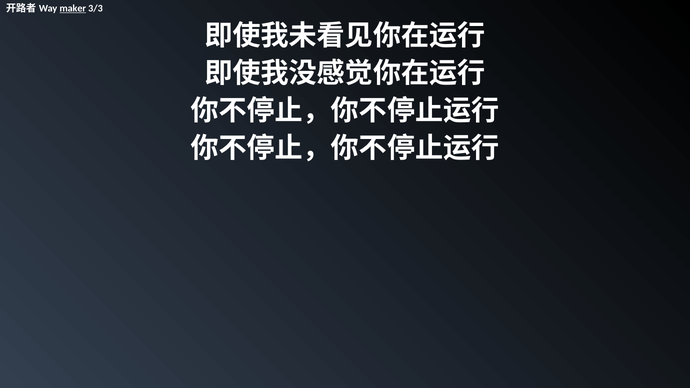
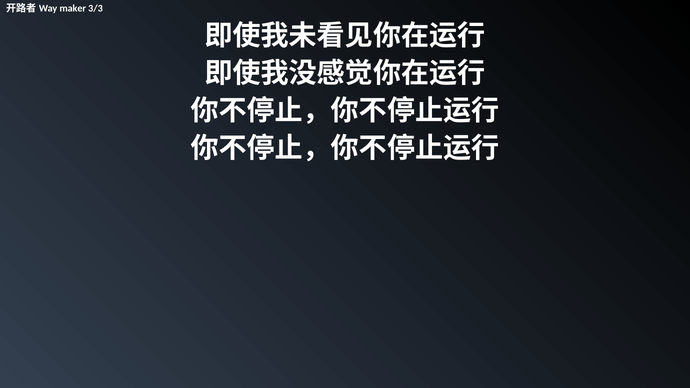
maker underline: present -> none (73, 8)
